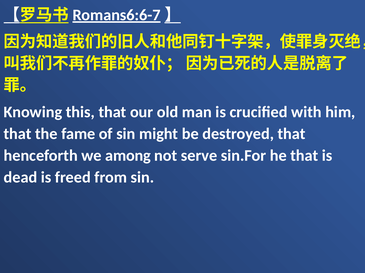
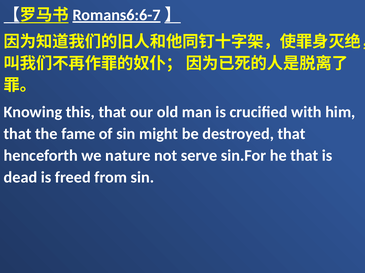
among: among -> nature (128, 156)
